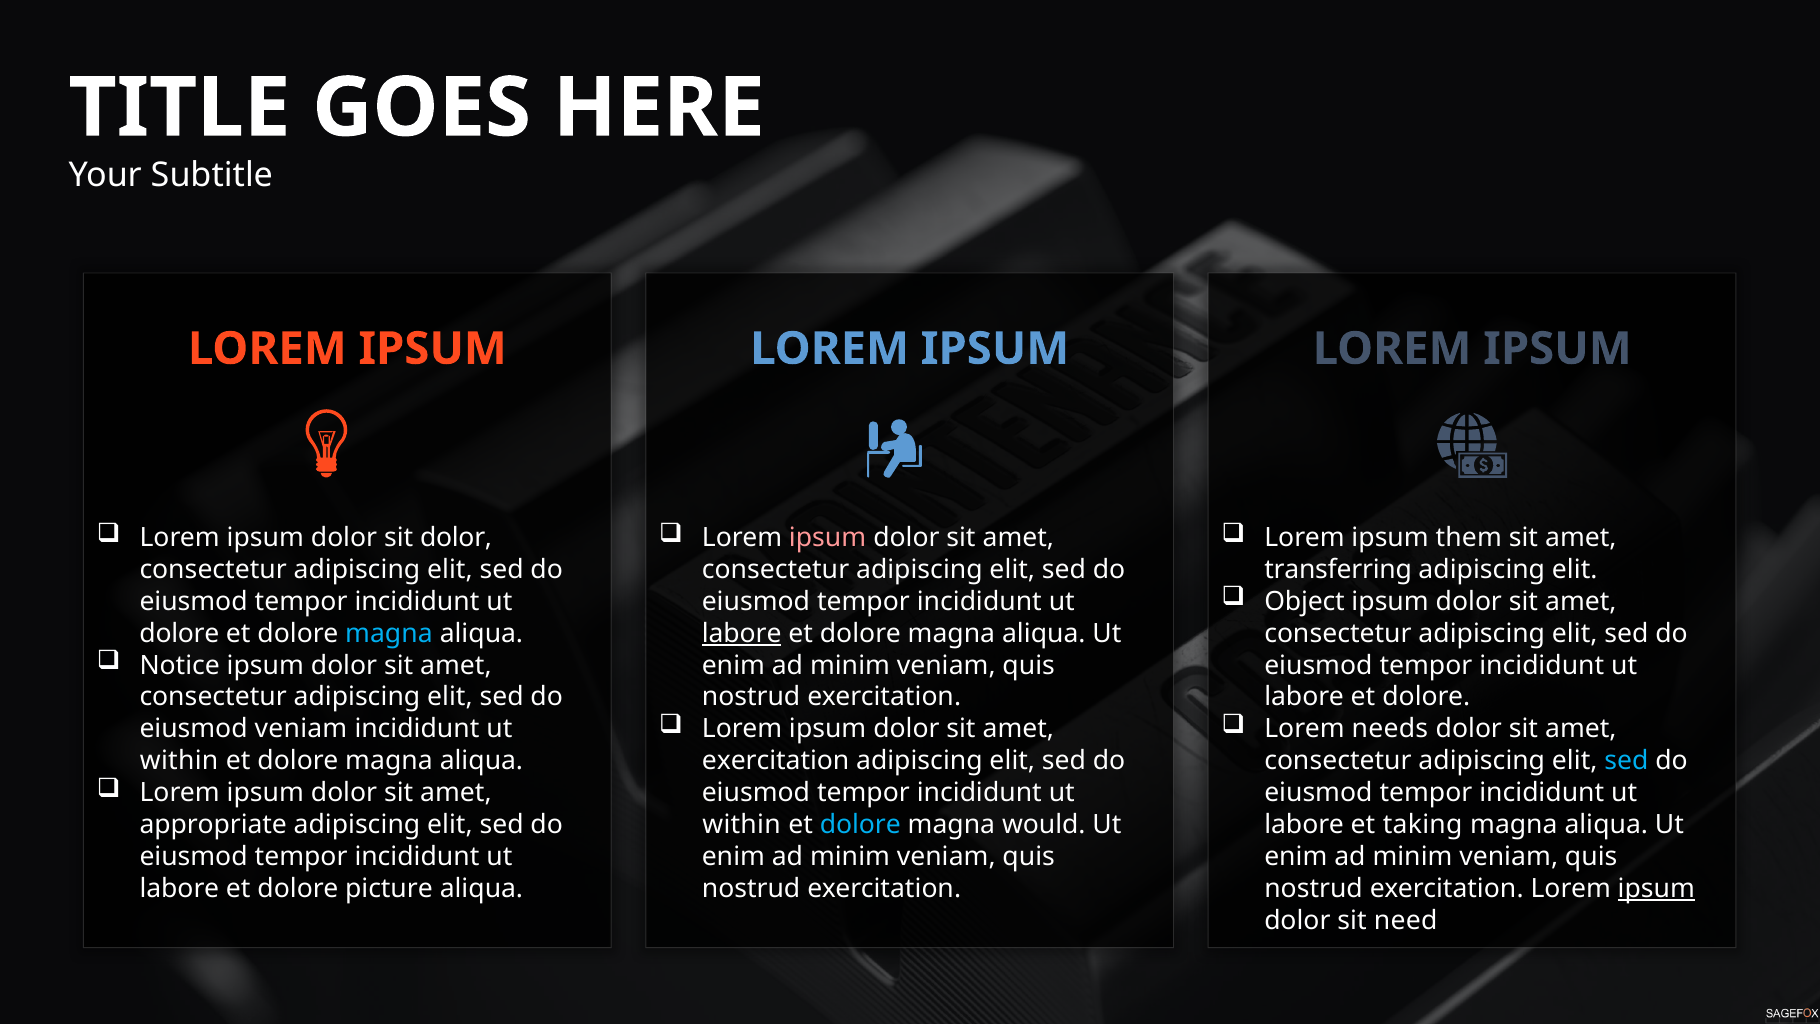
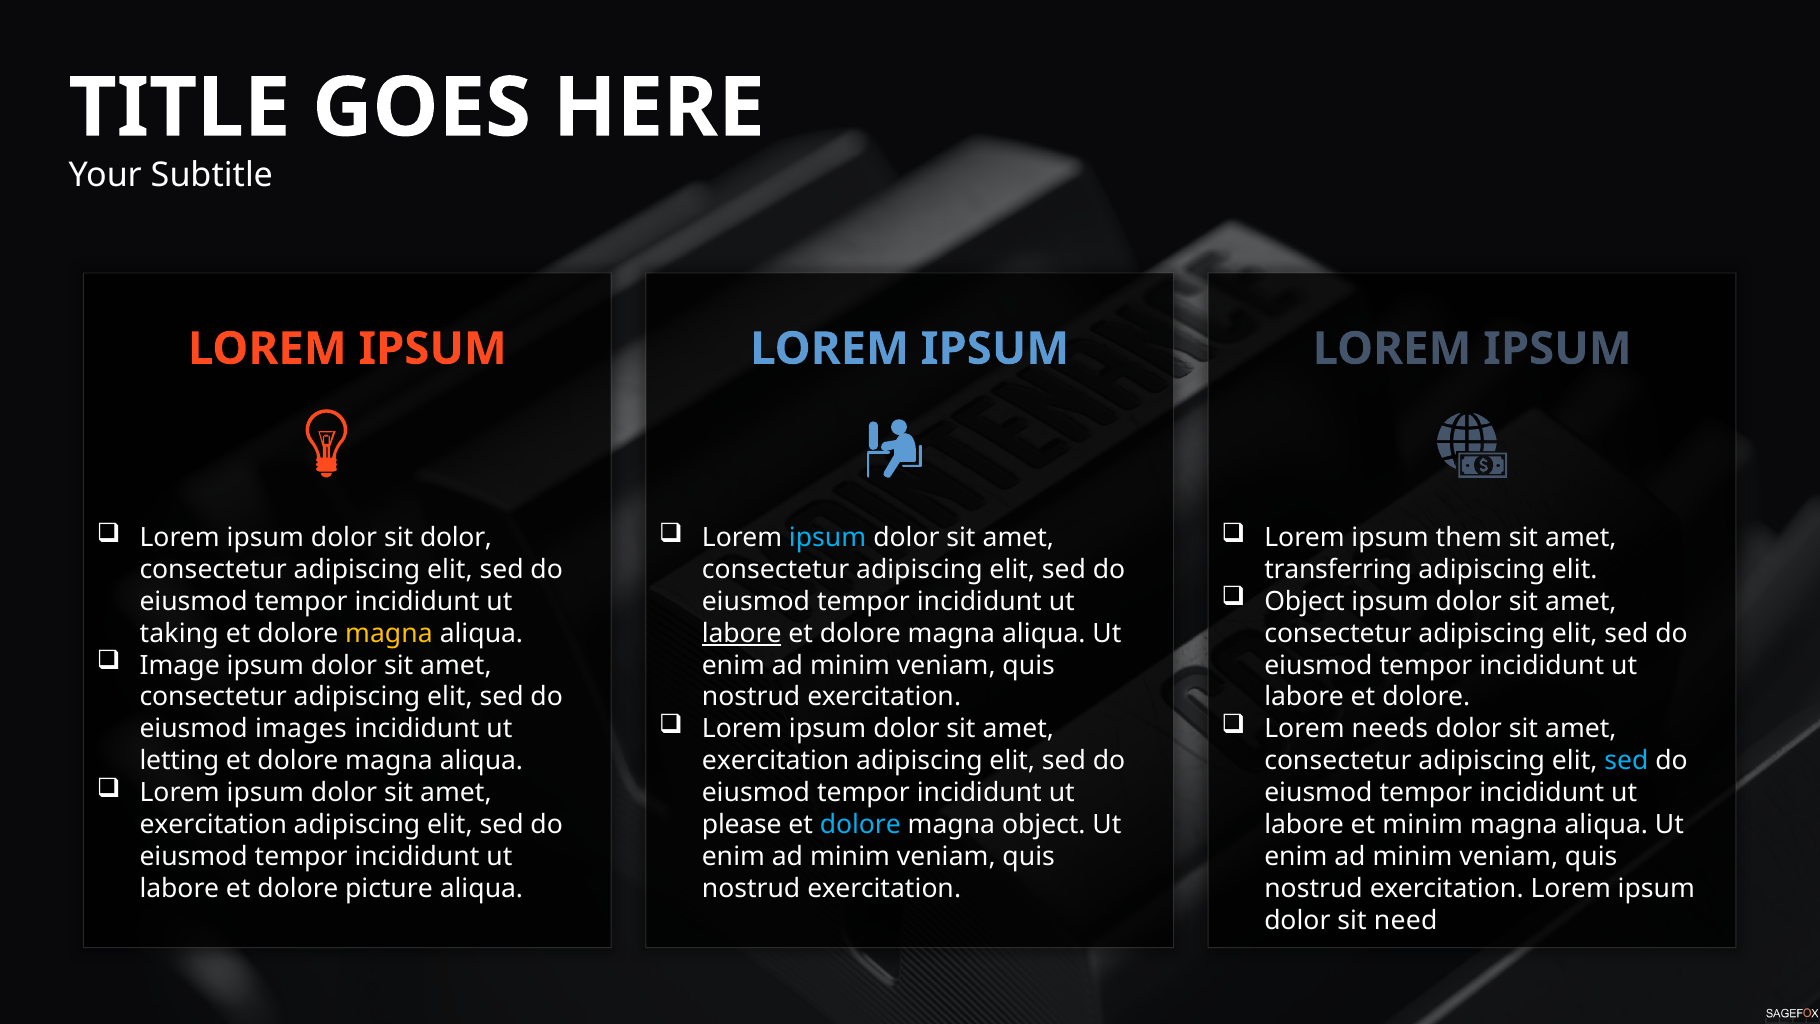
ipsum colour: pink -> light blue (828, 538)
dolore: dolore -> taking (179, 633)
magna colour: light blue -> yellow (389, 633)
Notice: Notice -> Image (180, 665)
eiusmod veniam: veniam -> images (301, 729)
within: within -> letting (179, 761)
appropriate: appropriate -> exercitation (213, 824)
within: within -> please (742, 824)
magna would: would -> object (1044, 824)
et taking: taking -> minim (1423, 824)
ipsum underline: present -> none (1656, 888)
